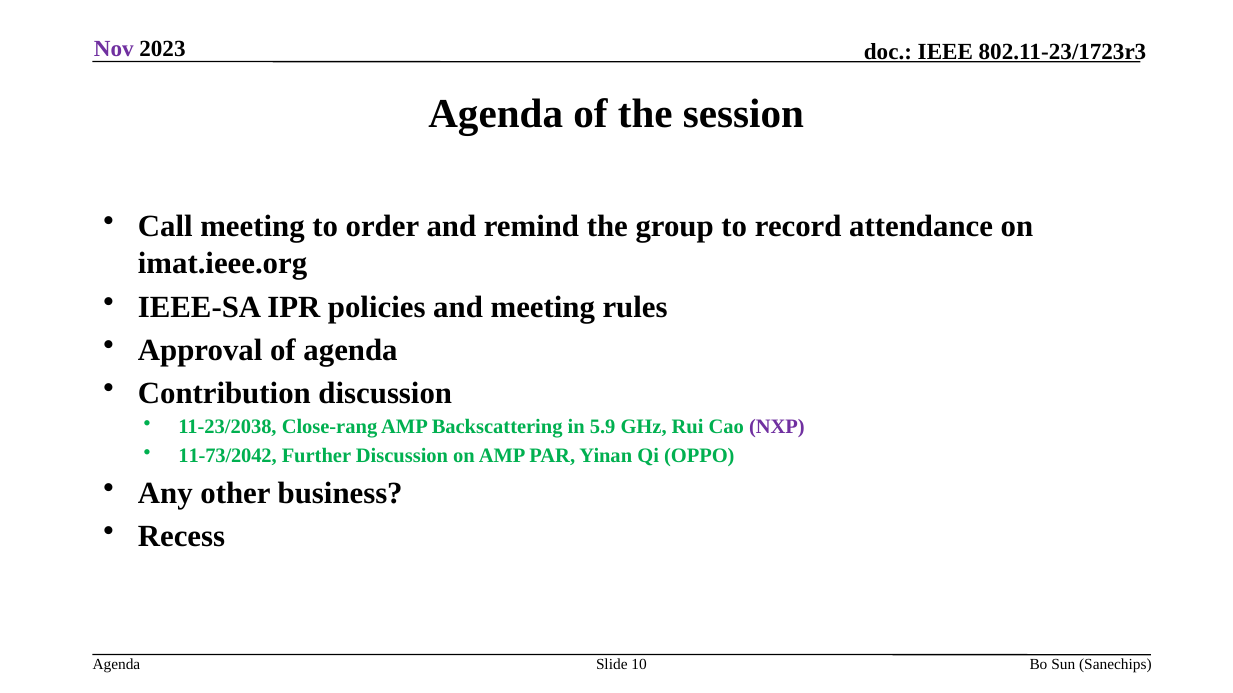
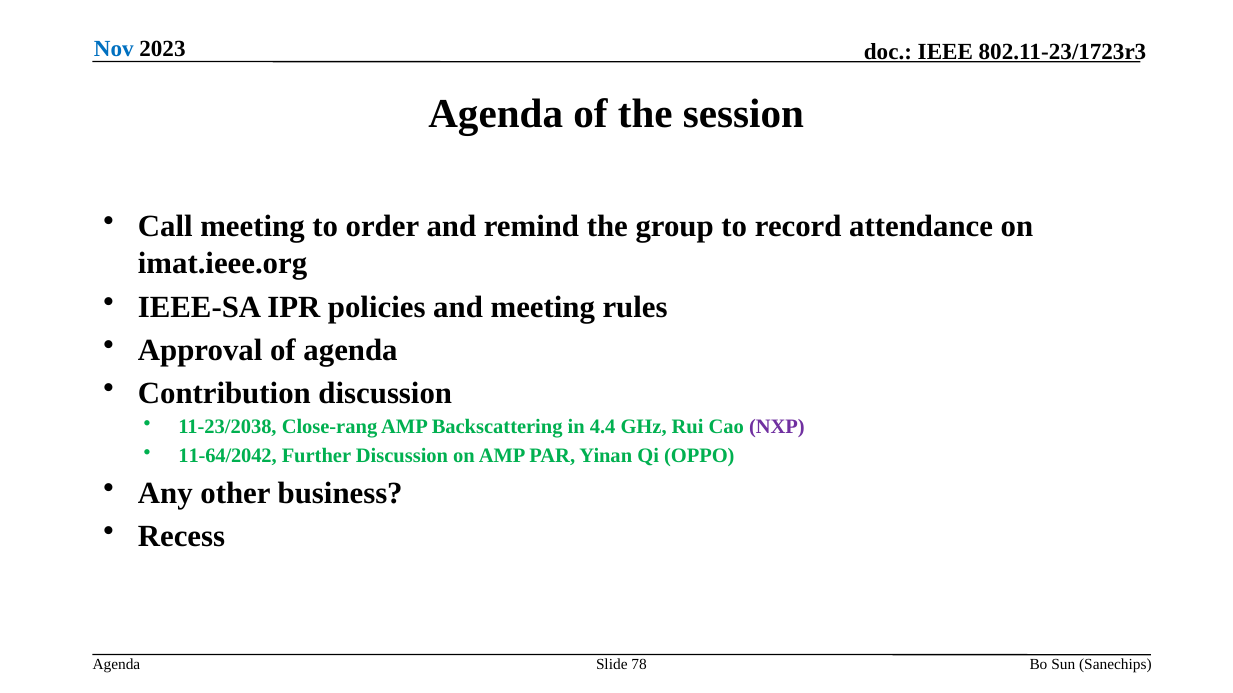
Nov colour: purple -> blue (114, 49)
5.9: 5.9 -> 4.4 (603, 428)
11-73/2042: 11-73/2042 -> 11-64/2042 (228, 456)
10: 10 -> 78 (639, 665)
